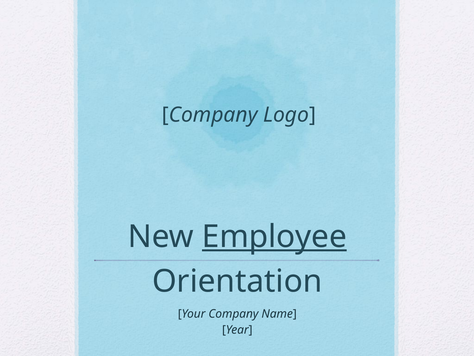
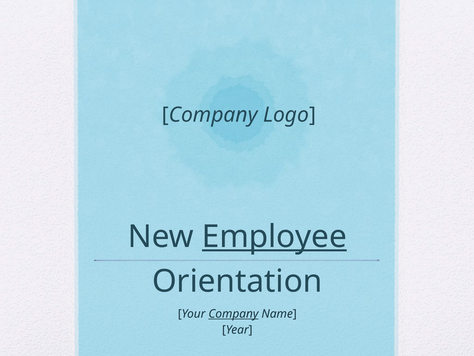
Company underline: none -> present (233, 313)
